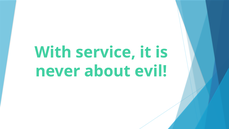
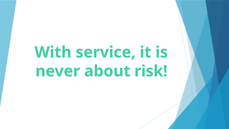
evil: evil -> risk (151, 71)
